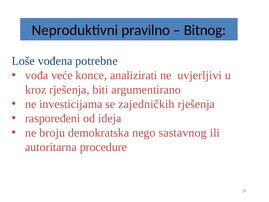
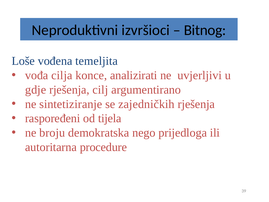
pravilno: pravilno -> izvršioci (146, 30)
potrebne: potrebne -> temeljita (97, 61)
veće: veće -> cilja (62, 75)
kroz: kroz -> gdje (36, 90)
biti: biti -> cilj (100, 90)
investicijama: investicijama -> sintetiziranje (71, 104)
ideja: ideja -> tijela (110, 118)
sastavnog: sastavnog -> prijedloga (183, 133)
